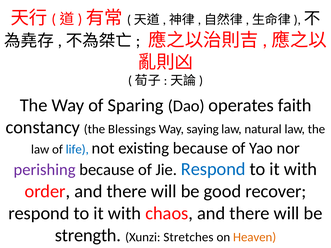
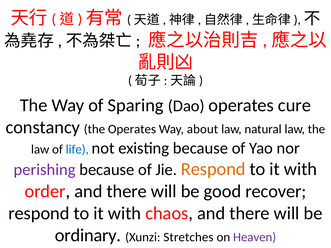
faith: faith -> cure (295, 105)
the Blessings: Blessings -> Operates (132, 129)
saying: saying -> about (202, 129)
Respond colour: blue -> orange (213, 169)
strength: strength -> ordinary (88, 236)
Heaven colour: orange -> purple (255, 237)
